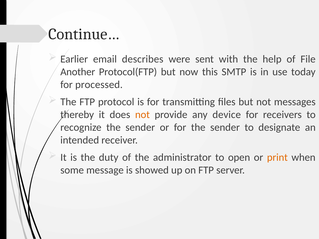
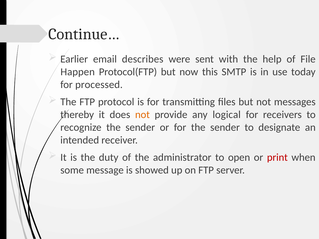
Another: Another -> Happen (78, 72)
device: device -> logical (227, 115)
print colour: orange -> red (277, 157)
